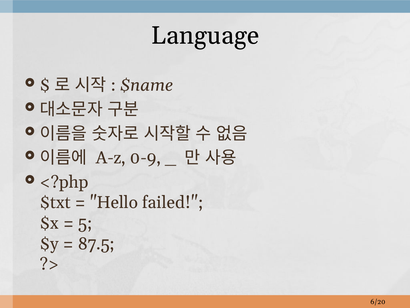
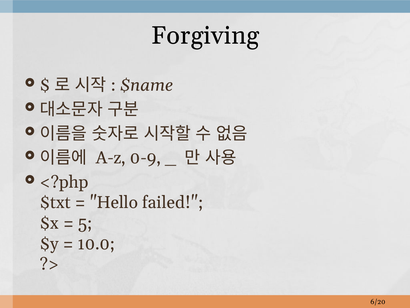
Language: Language -> Forgiving (205, 36)
87.5: 87.5 -> 10.0 (96, 243)
